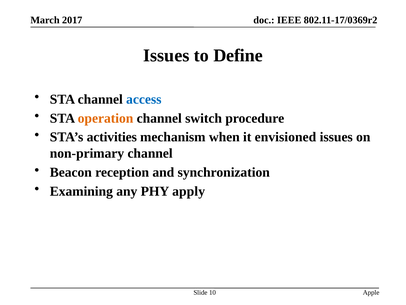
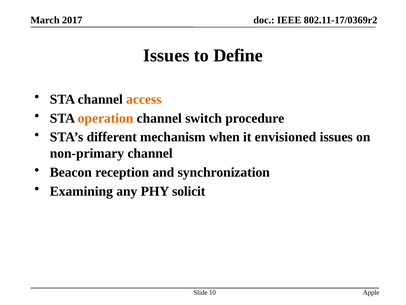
access colour: blue -> orange (144, 99)
activities: activities -> different (112, 137)
apply: apply -> solicit (189, 191)
